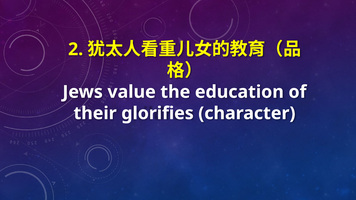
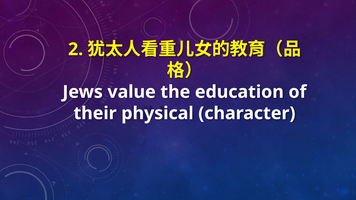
glorifies: glorifies -> physical (157, 113)
